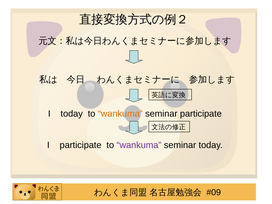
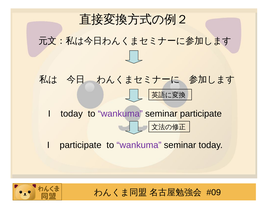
wankuma colour: orange -> purple (120, 114)
